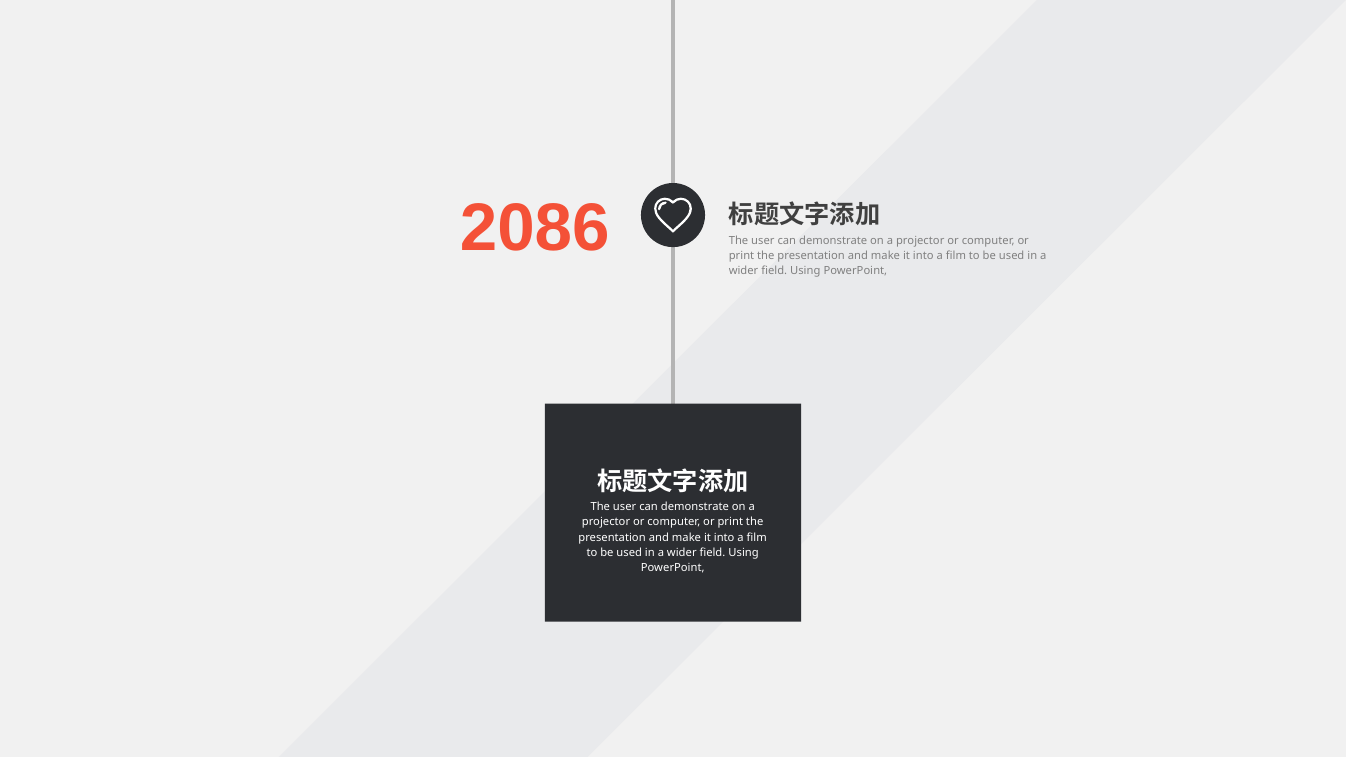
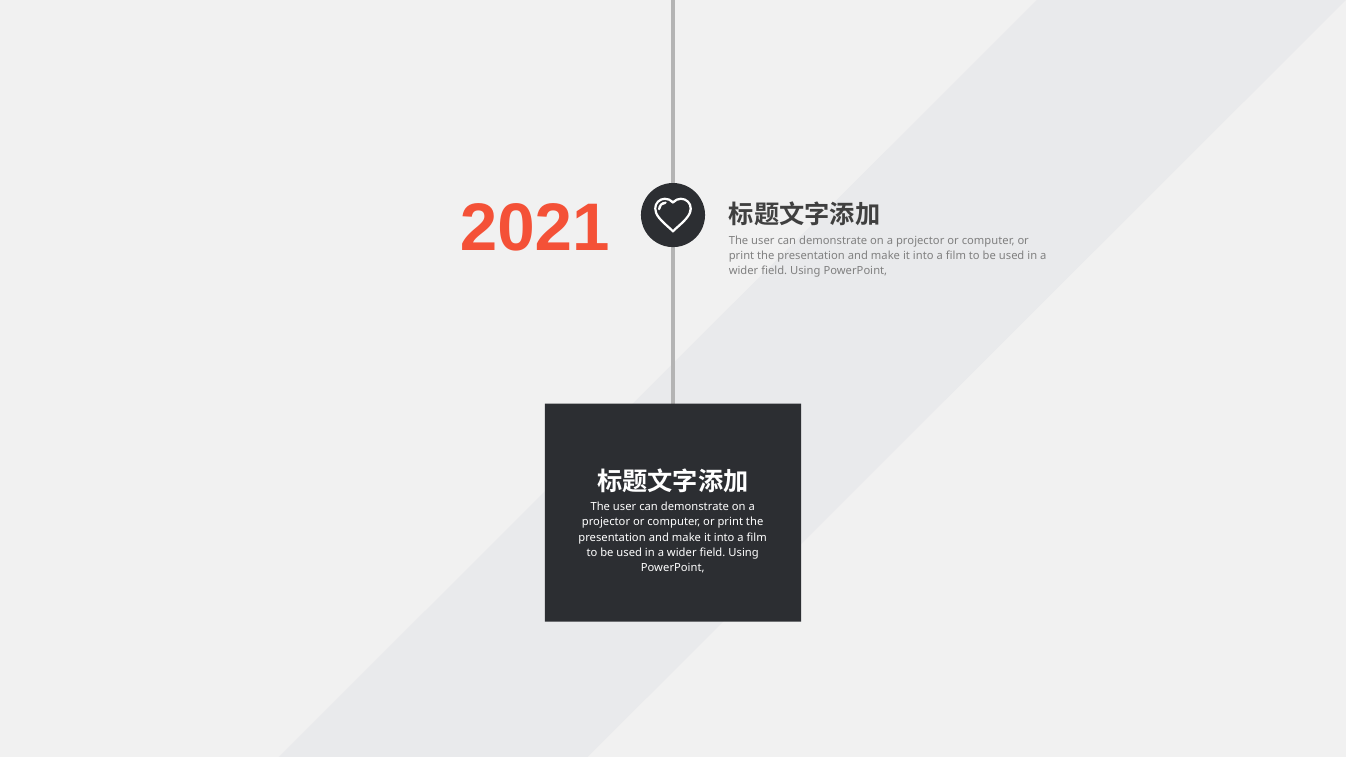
2086: 2086 -> 2021 (535, 228)
